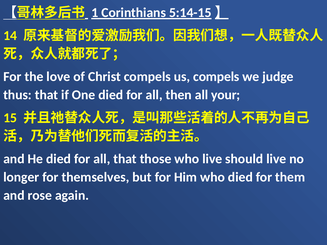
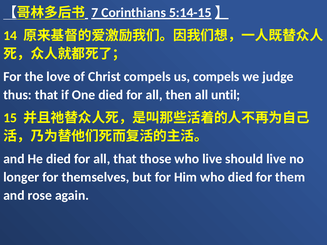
1: 1 -> 7 (95, 13)
your: your -> until (226, 95)
